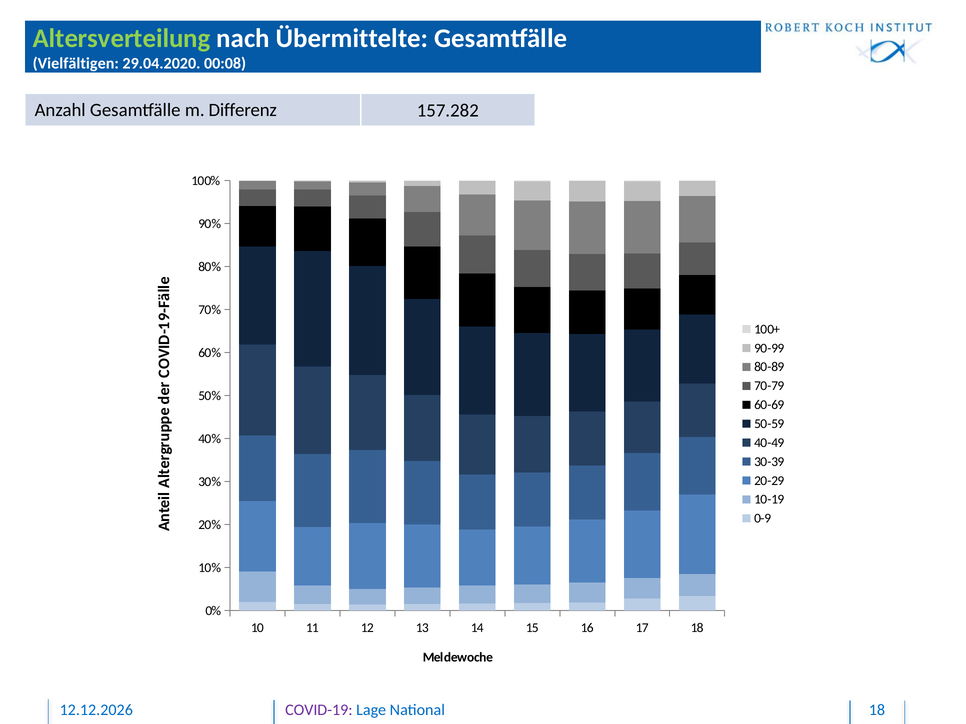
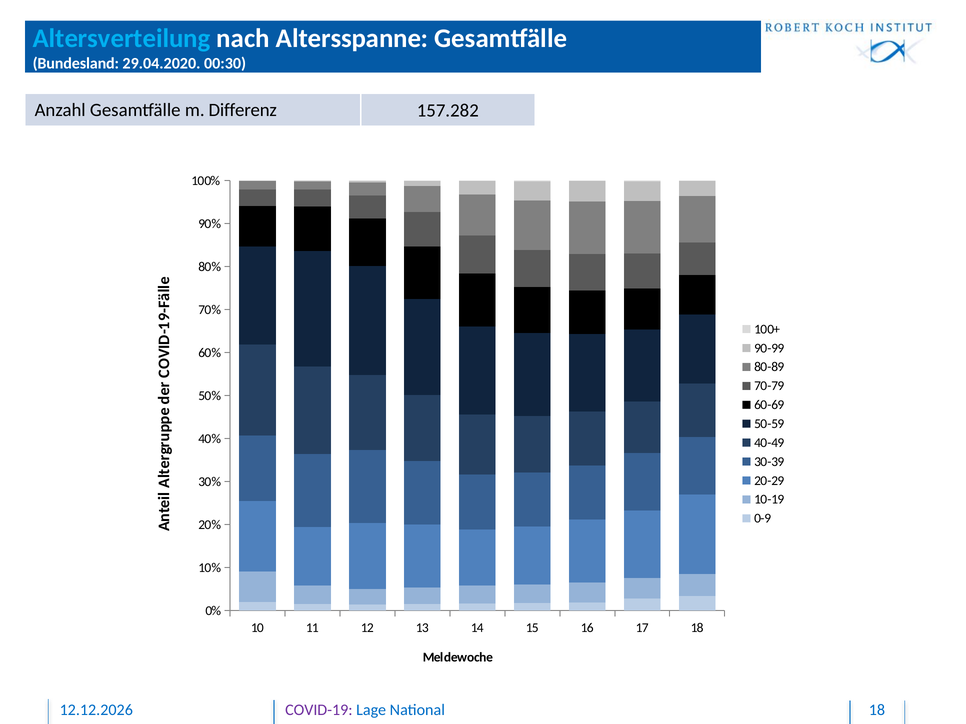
Altersverteilung colour: light green -> light blue (122, 39)
Übermittelte: Übermittelte -> Altersspanne (352, 39)
Vielfältigen: Vielfältigen -> Bundesland (76, 64)
00:08: 00:08 -> 00:30 (225, 64)
